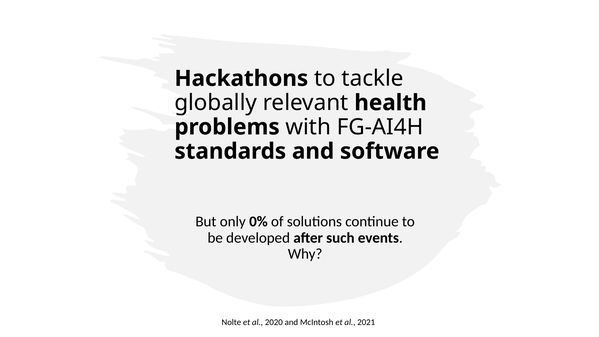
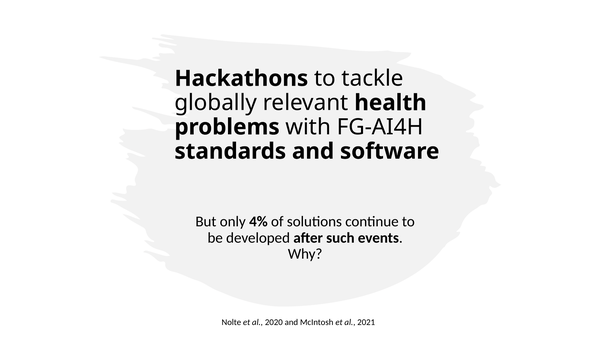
0%: 0% -> 4% (258, 222)
